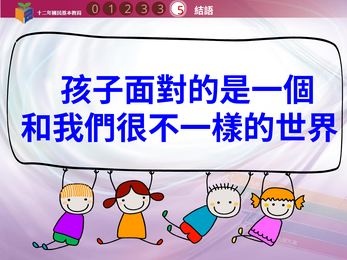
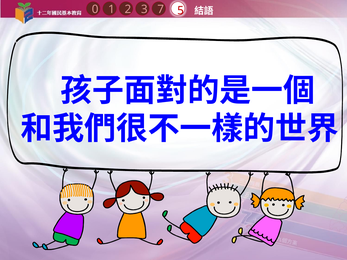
3 3: 3 -> 7 (161, 9)
